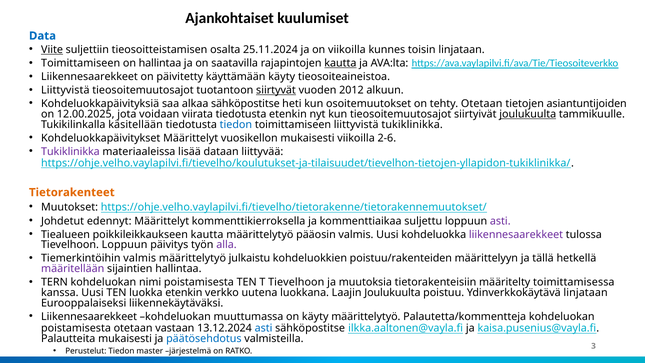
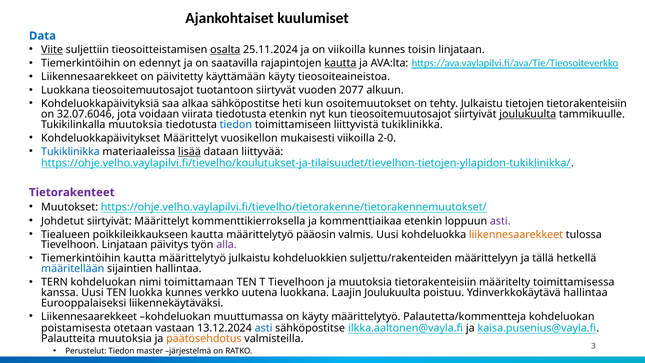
osalta underline: none -> present (225, 50)
Toimittamiseen: Toimittamiseen -> Tiemerkintöihin (81, 63)
on hallintaa: hallintaa -> edennyt (160, 63)
Liittyvistä: Liittyvistä -> Luokkana (65, 90)
siirtyvät underline: present -> none (276, 90)
2012: 2012 -> 2077 (351, 90)
tehty Otetaan: Otetaan -> Julkaistu (482, 104)
tietojen asiantuntijoiden: asiantuntijoiden -> tietorakenteisiin (587, 104)
12.00.2025: 12.00.2025 -> 32.07.6046 (86, 114)
Tukikilinkalla käsitellään: käsitellään -> muutoksia (136, 124)
2-6: 2-6 -> 2-0 (387, 138)
Tukiklinikka colour: purple -> blue (70, 151)
lisää underline: none -> present (189, 151)
Tietorakenteet colour: orange -> purple (72, 192)
Johdetut edennyt: edennyt -> siirtyivät (109, 221)
kommenttiaikaa suljettu: suljettu -> etenkin (423, 221)
liikennesaarekkeet colour: purple -> orange (516, 234)
Tievelhoon Loppuun: Loppuun -> Linjataan (125, 245)
Tiemerkintöihin valmis: valmis -> kautta (140, 258)
poistuu/rakenteiden: poistuu/rakenteiden -> suljettu/rakenteiden (401, 258)
määritellään colour: purple -> blue (73, 269)
nimi poistamisesta: poistamisesta -> toimittamaan (199, 282)
luokka etenkin: etenkin -> kunnes (184, 293)
Ydinverkkokäytävä linjataan: linjataan -> hallintaa (586, 293)
Palautteita mukaisesti: mukaisesti -> muutoksia (125, 339)
päätösehdotus colour: blue -> orange (204, 339)
